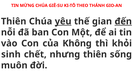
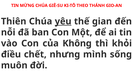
đến underline: present -> none (123, 21)
sinh: sinh -> điều (11, 54)
nhưng thiên: thiên -> mình (95, 54)
